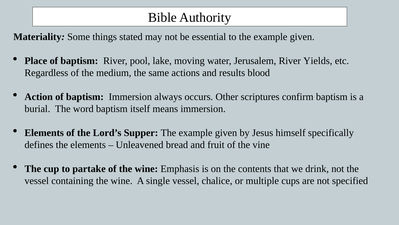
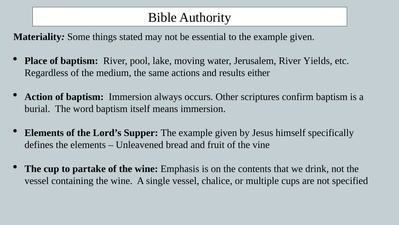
blood: blood -> either (259, 73)
